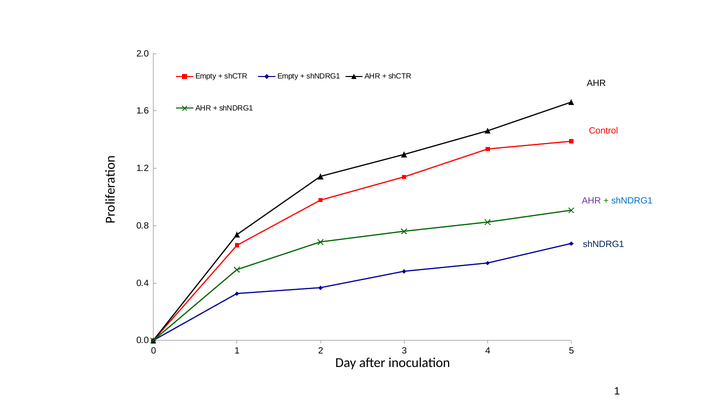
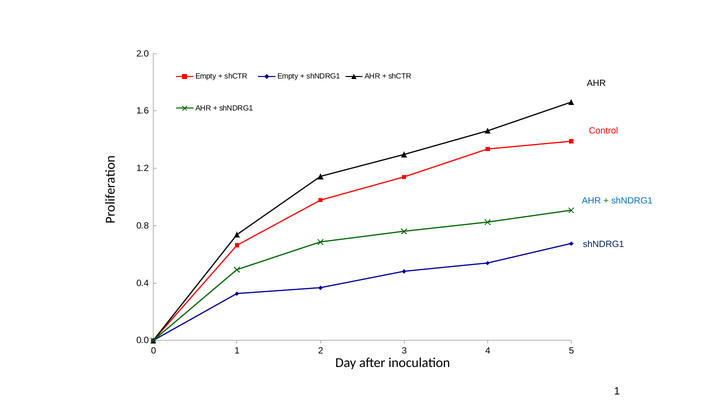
AHR colour: purple -> blue (591, 201)
